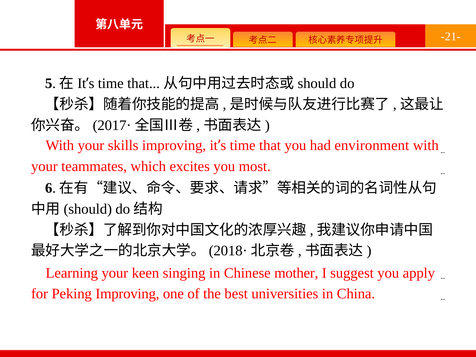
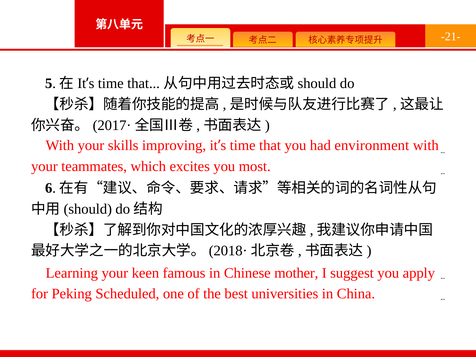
singing: singing -> famous (184, 273)
Peking Improving: Improving -> Scheduled (127, 294)
